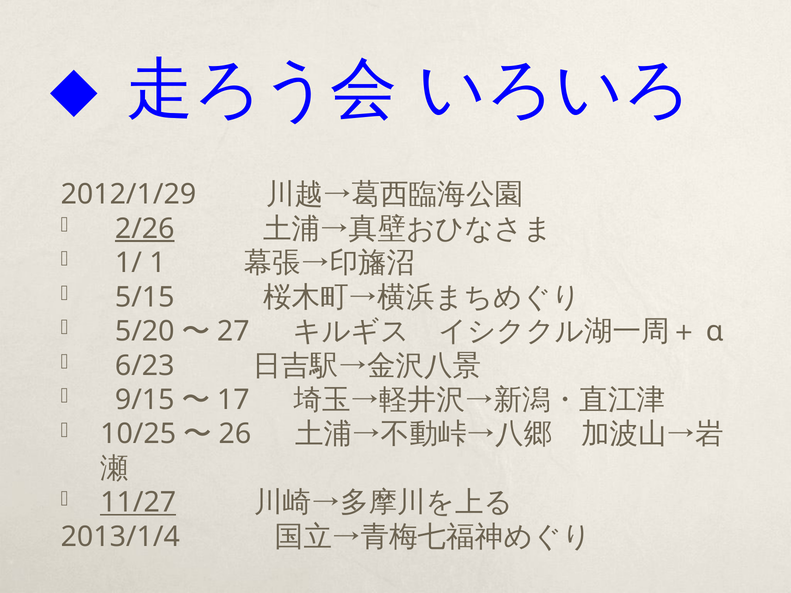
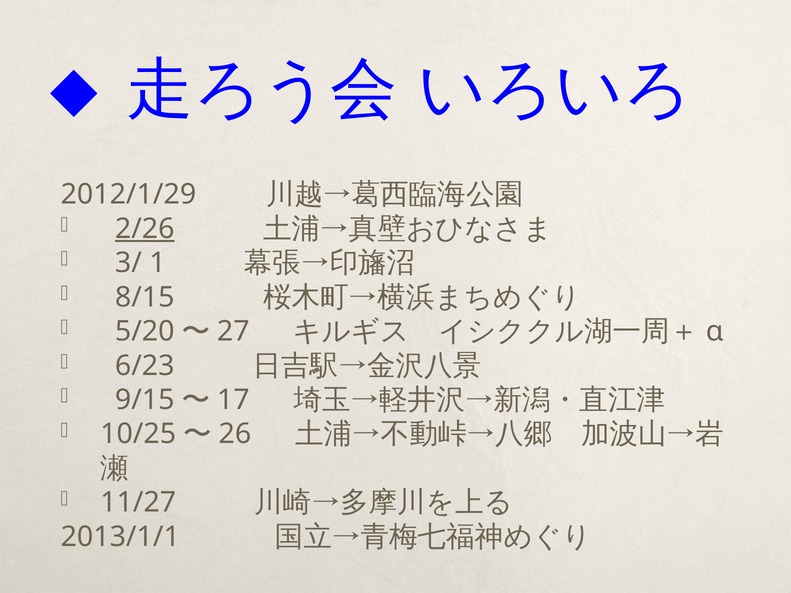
1/: 1/ -> 3/ (128, 263)
5/15: 5/15 -> 8/15 (145, 297)
11/27 underline: present -> none (138, 503)
2013/1/4: 2013/1/4 -> 2013/1/1 (120, 537)
